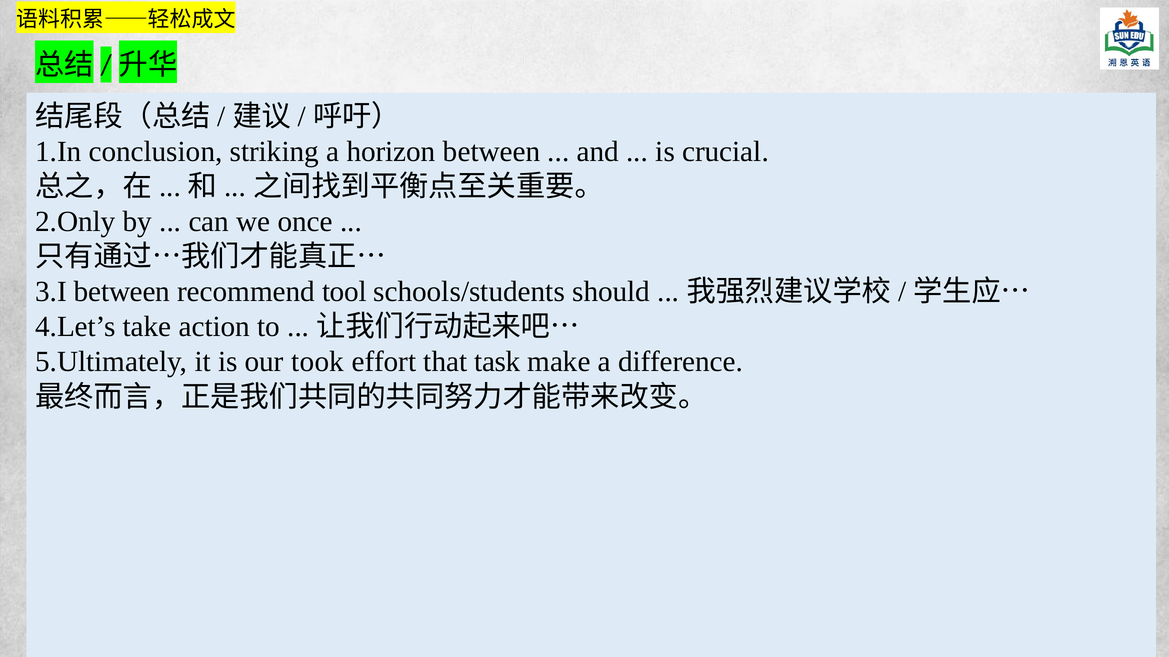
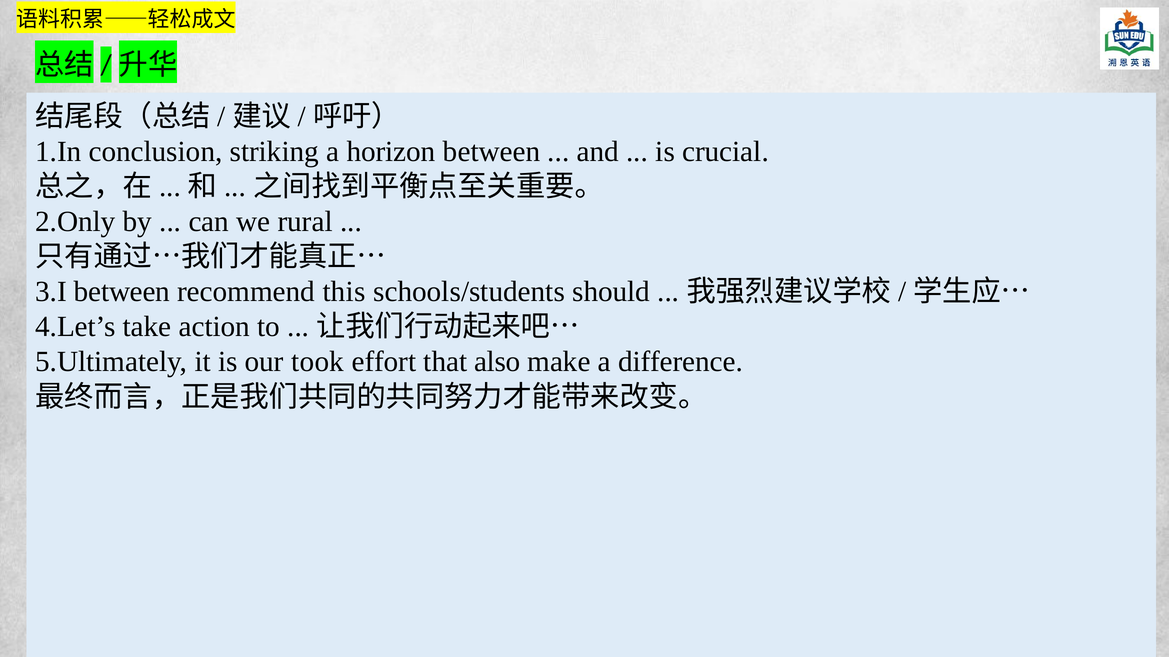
once: once -> rural (305, 222)
tool: tool -> this (344, 292)
task: task -> also (497, 362)
